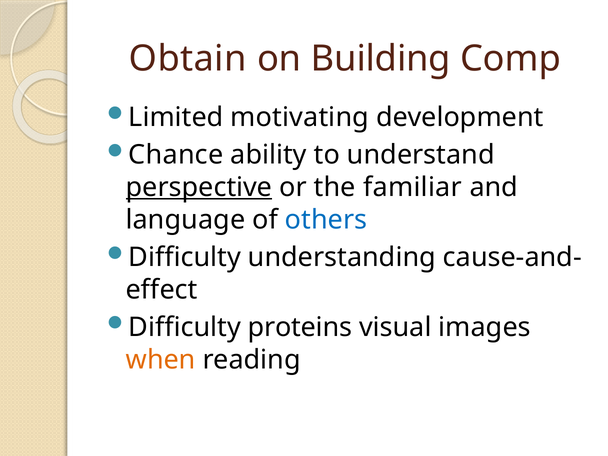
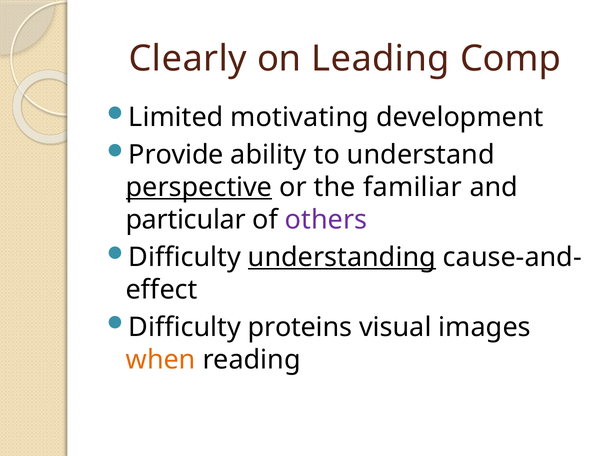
Obtain: Obtain -> Clearly (188, 59)
Building: Building -> Leading (381, 59)
Chance: Chance -> Provide (176, 155)
language: language -> particular (186, 220)
others colour: blue -> purple (326, 220)
understanding underline: none -> present (342, 257)
